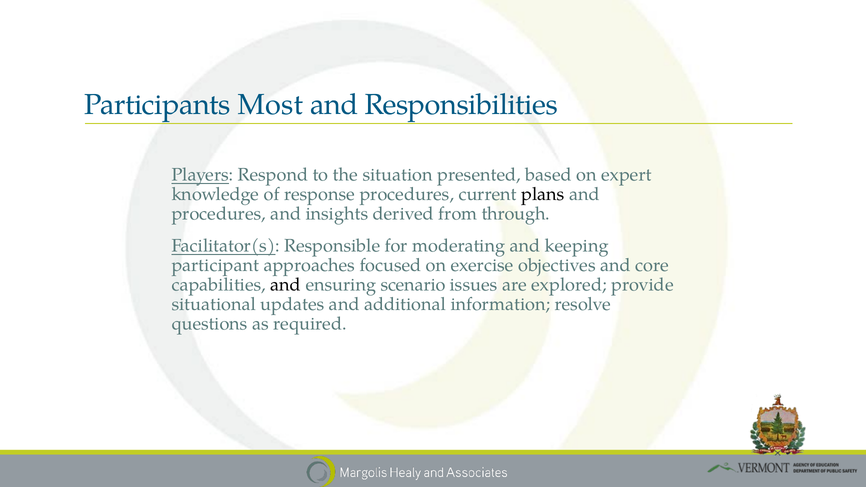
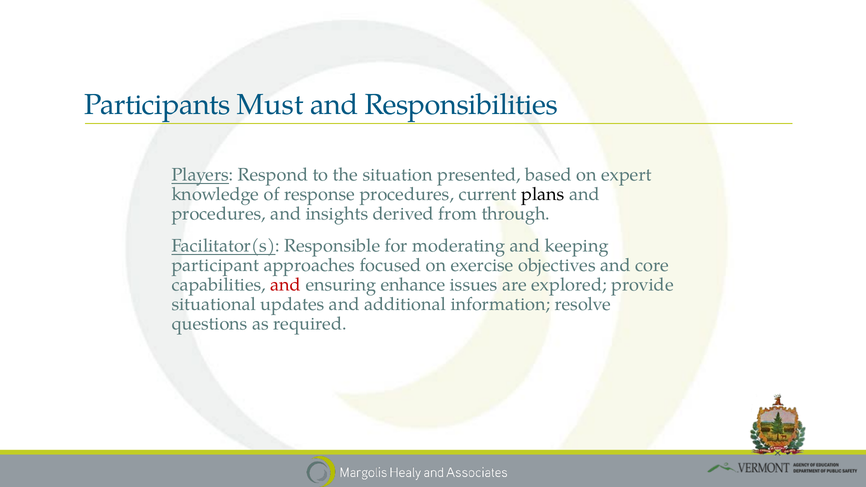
Most: Most -> Must (270, 105)
and colour: black -> red (286, 285)
scenario: scenario -> enhance (413, 285)
